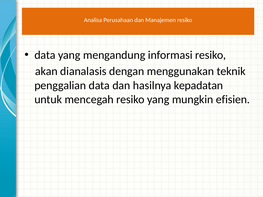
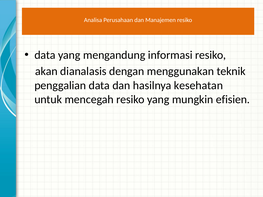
kepadatan: kepadatan -> kesehatan (198, 85)
